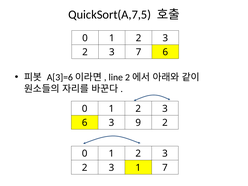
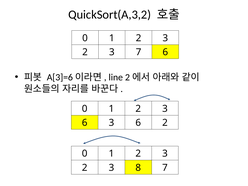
QuickSort(A,7,5: QuickSort(A,7,5 -> QuickSort(A,3,2 (110, 15)
6 3 9: 9 -> 6 (138, 123)
3 1: 1 -> 8 (138, 168)
